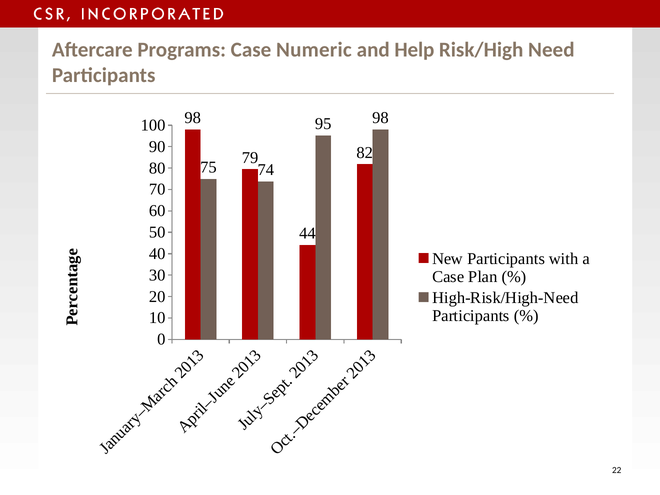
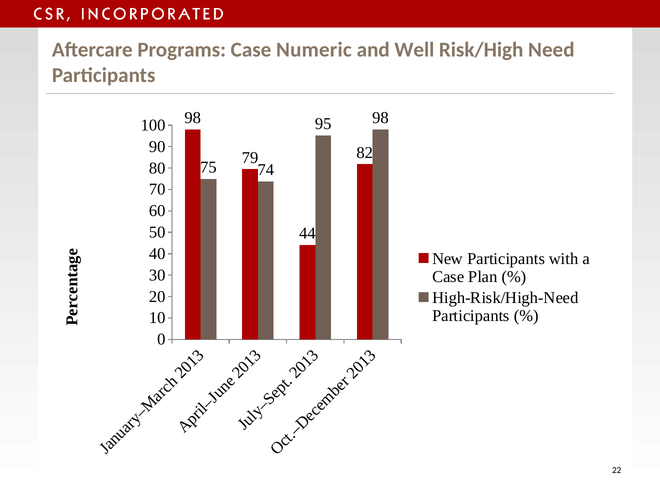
Help: Help -> Well (414, 50)
